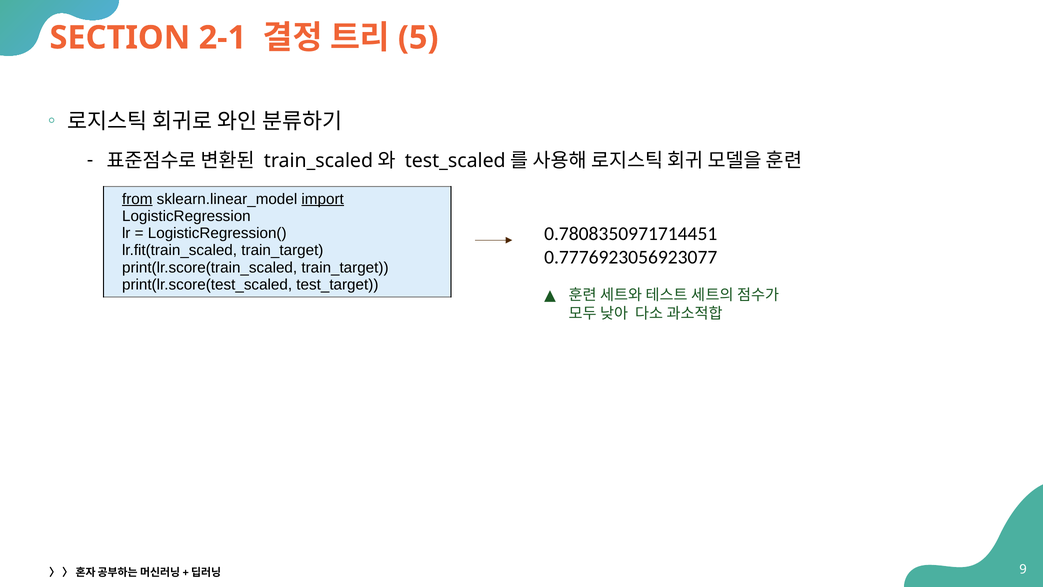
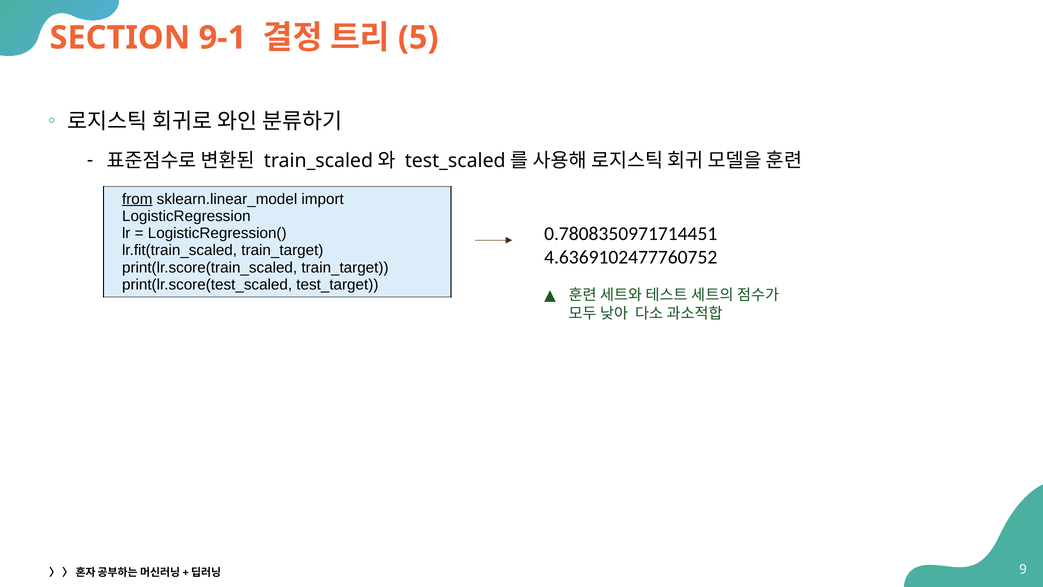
2-1: 2-1 -> 9-1 (222, 38)
import underline: present -> none (323, 199)
0.7776923056923077: 0.7776923056923077 -> 4.6369102477760752 (631, 257)
